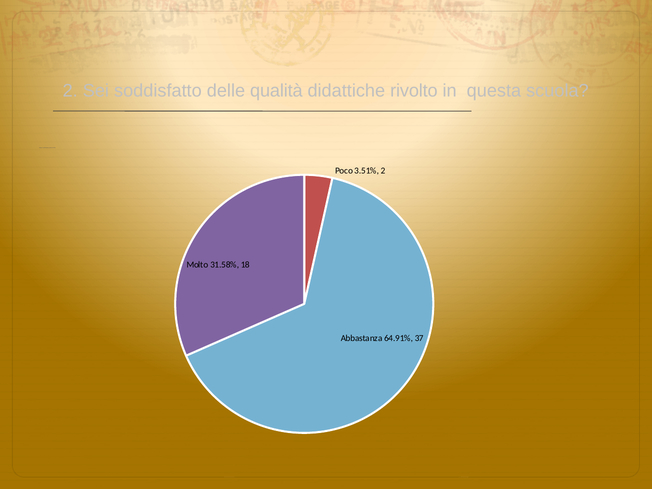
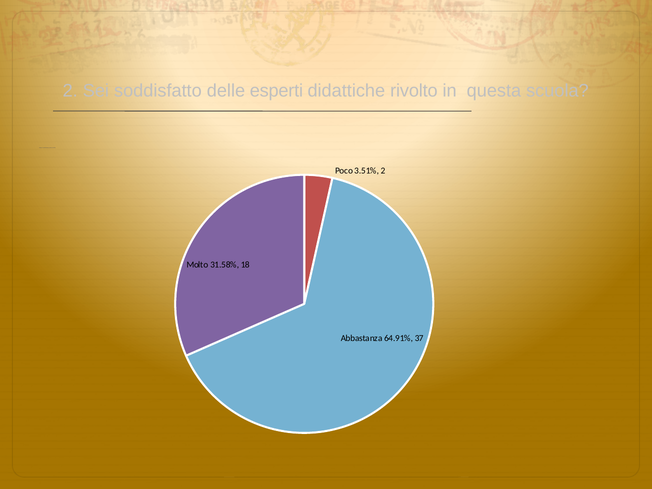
qualità: qualità -> esperti (276, 91)
